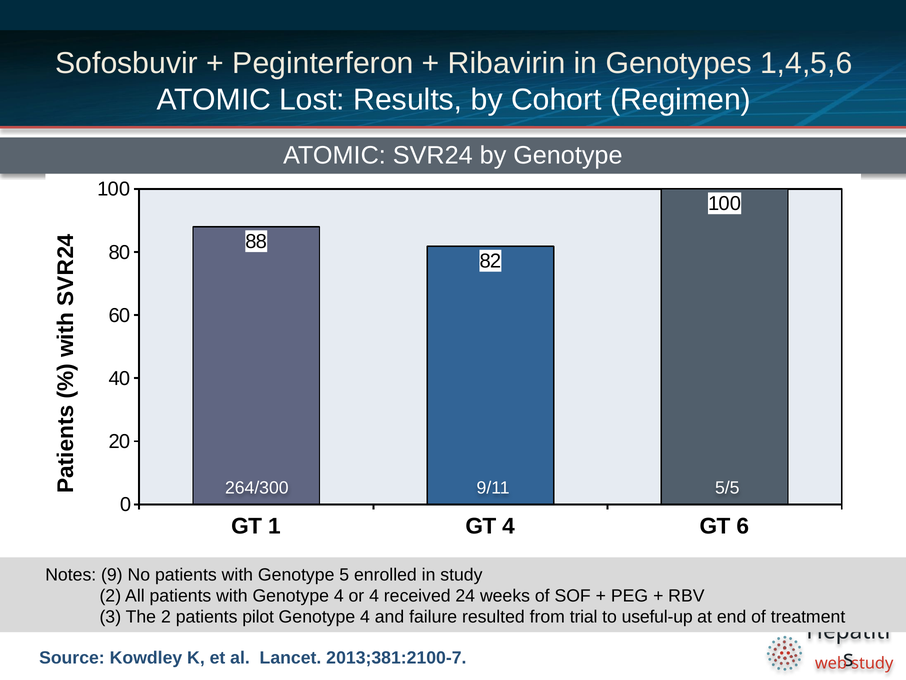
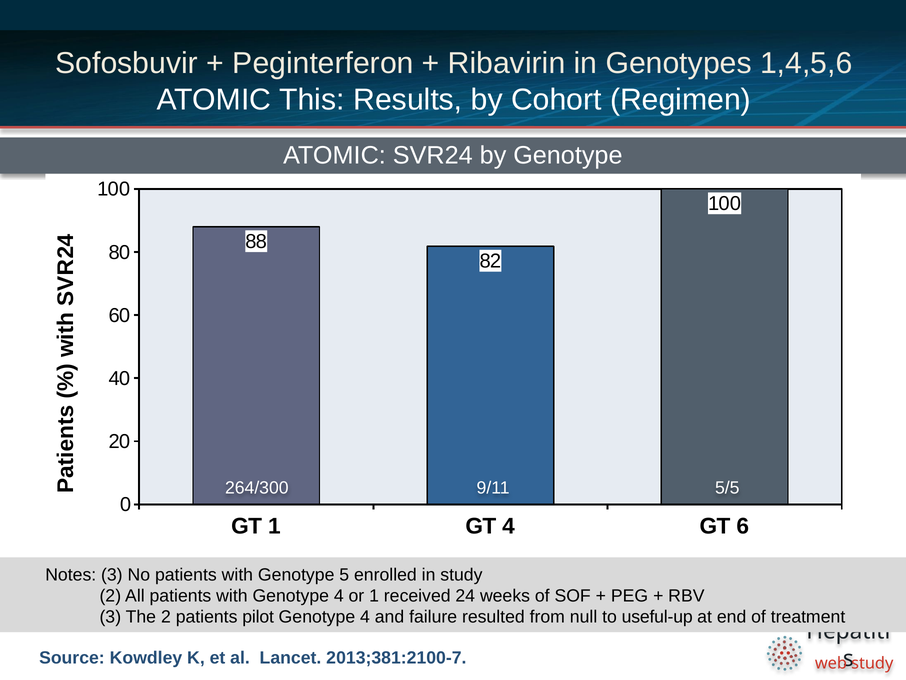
Lost: Lost -> This (312, 99)
Notes 9: 9 -> 3 (112, 574)
or 4: 4 -> 1 (374, 596)
trial: trial -> null (584, 617)
